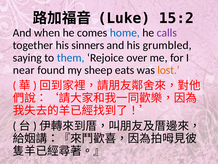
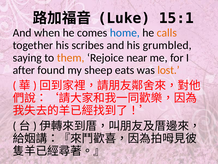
15:2: 15:2 -> 15:1 (176, 18)
calls colour: purple -> orange (167, 33)
sinners: sinners -> scribes (88, 45)
them colour: blue -> orange (71, 58)
over: over -> near (137, 58)
near: near -> after (24, 70)
